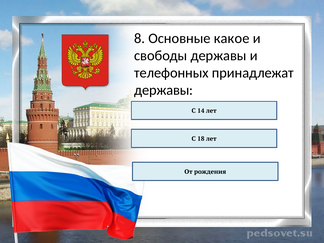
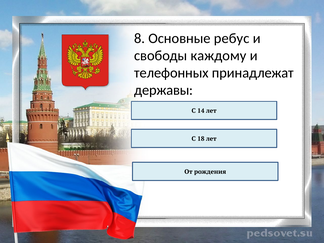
какое: какое -> ребус (232, 38)
свободы державы: державы -> каждому (218, 56)
